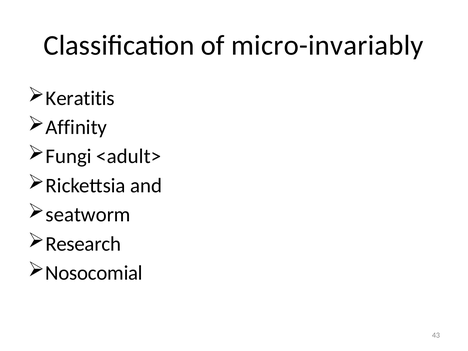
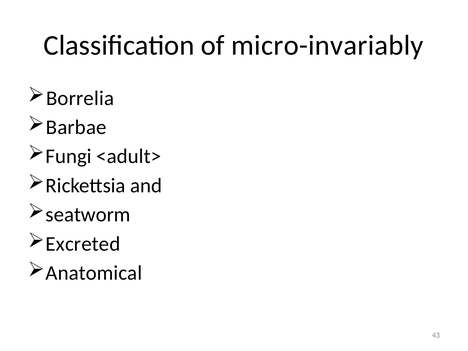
Keratitis: Keratitis -> Borrelia (80, 98)
Affinity: Affinity -> Barbae (76, 127)
Research: Research -> Excreted (83, 244)
Nosocomial: Nosocomial -> Anatomical (94, 273)
